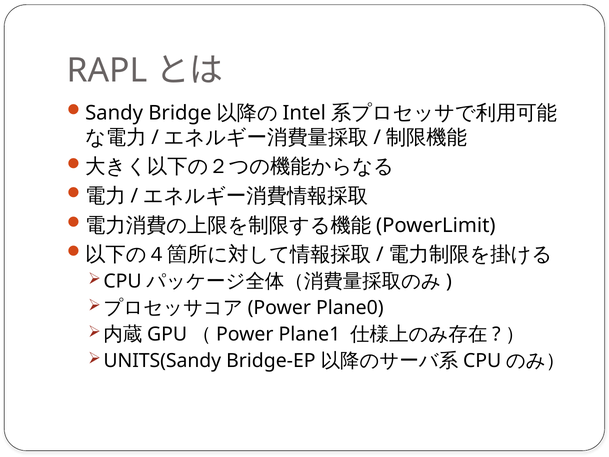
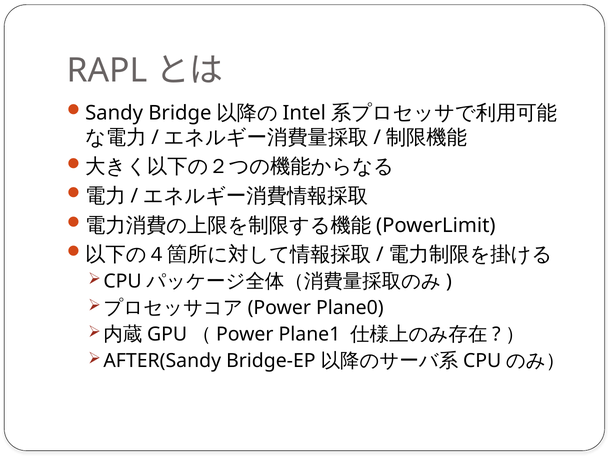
UNITS(Sandy: UNITS(Sandy -> AFTER(Sandy (162, 361)
